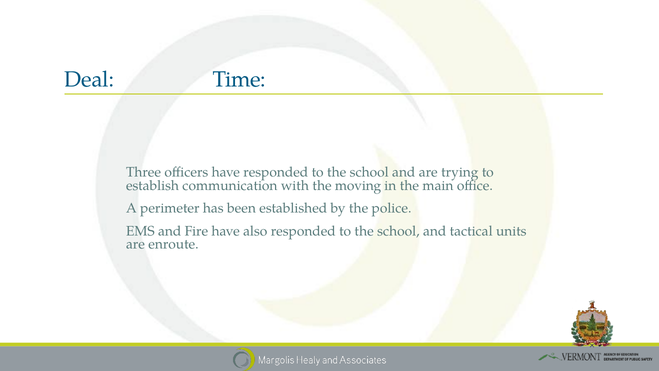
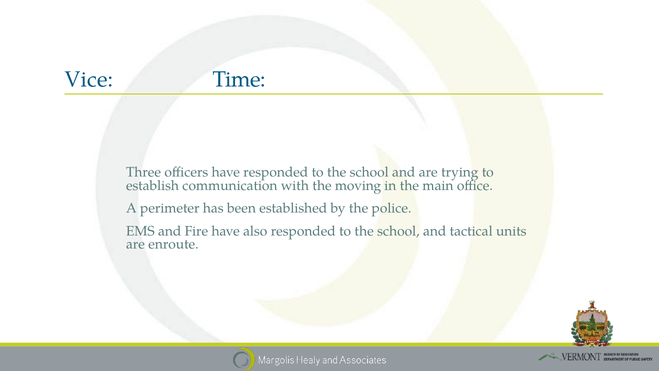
Deal: Deal -> Vice (89, 80)
